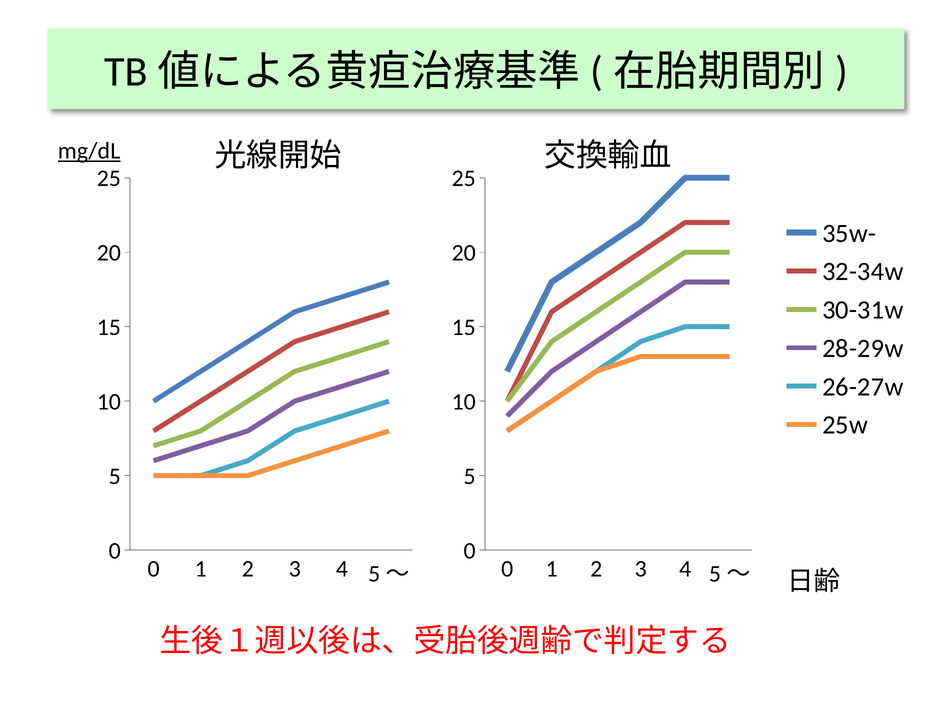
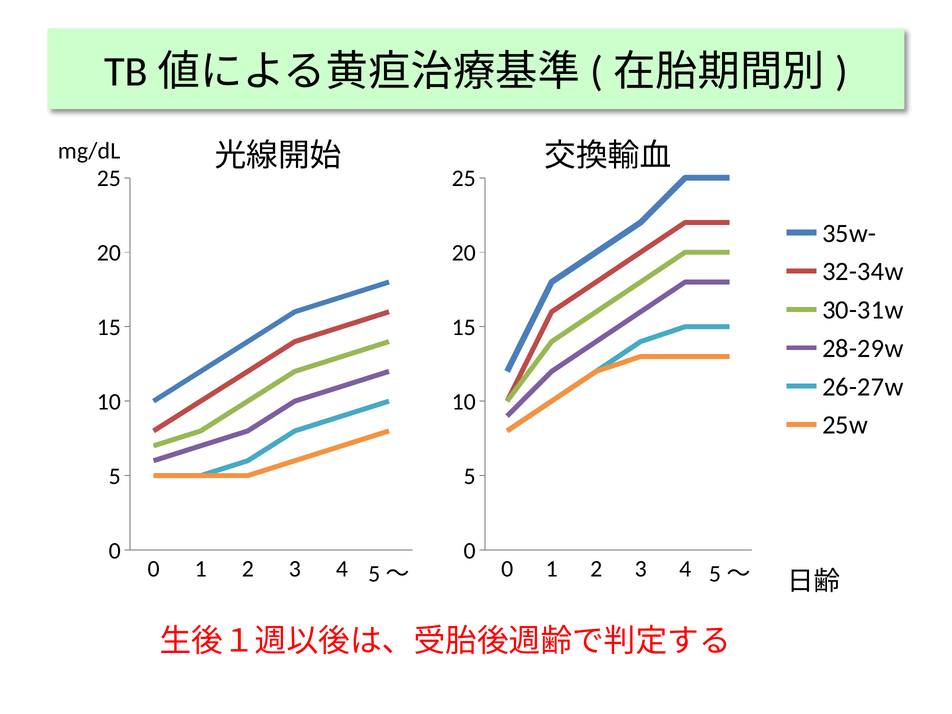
mg/dL underline: present -> none (89, 151)
